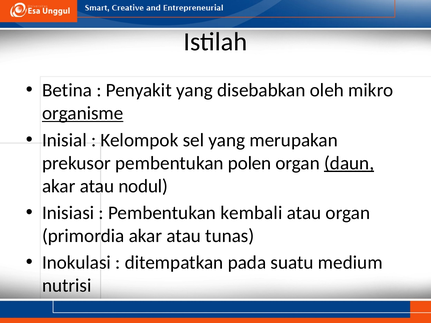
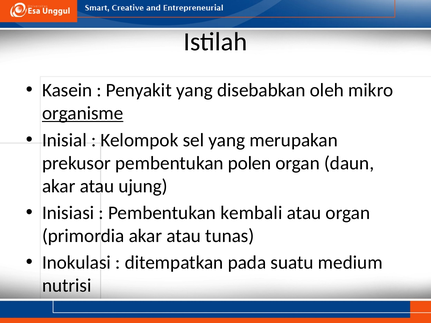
Betina: Betina -> Kasein (67, 90)
daun underline: present -> none (349, 163)
nodul: nodul -> ujung (143, 186)
